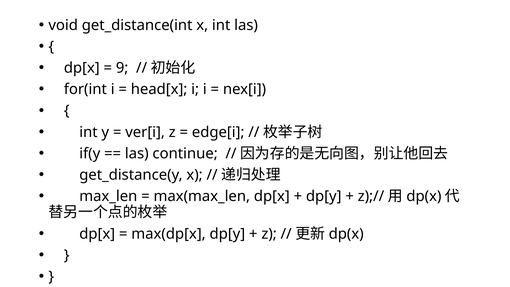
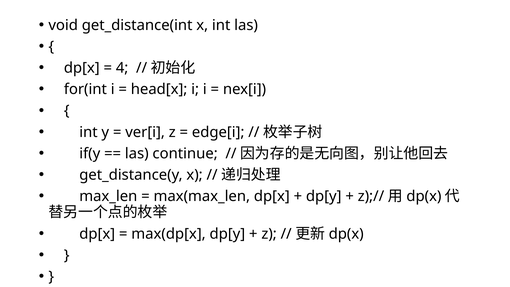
9: 9 -> 4 (122, 68)
